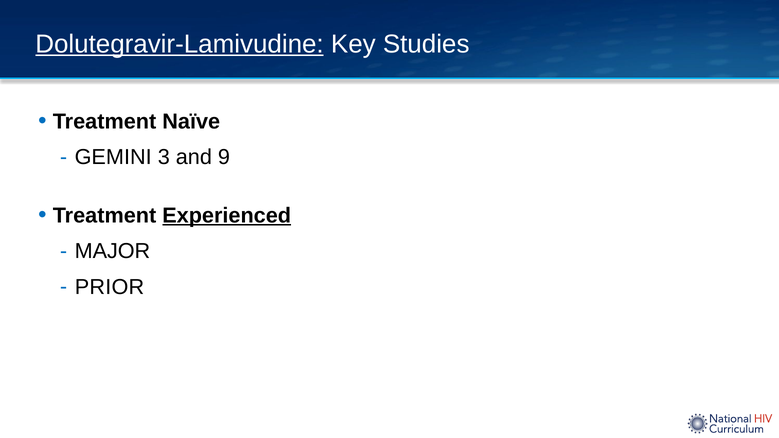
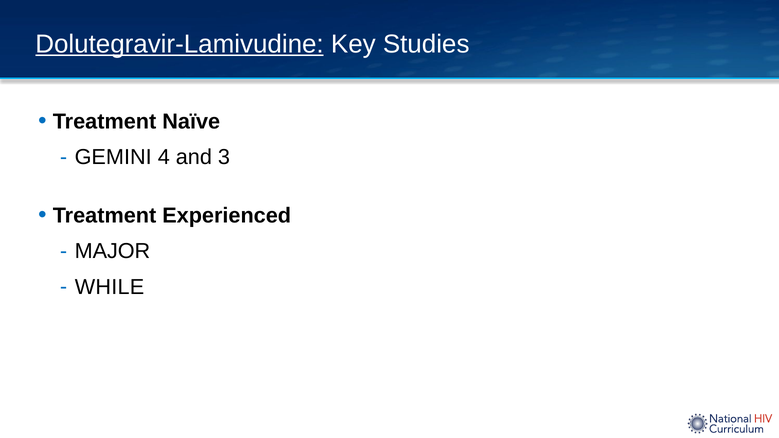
3: 3 -> 4 (164, 157)
9: 9 -> 3 (224, 157)
Experienced underline: present -> none (227, 216)
PRIOR: PRIOR -> WHILE (110, 287)
